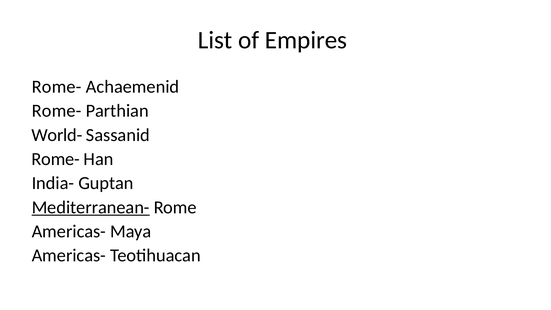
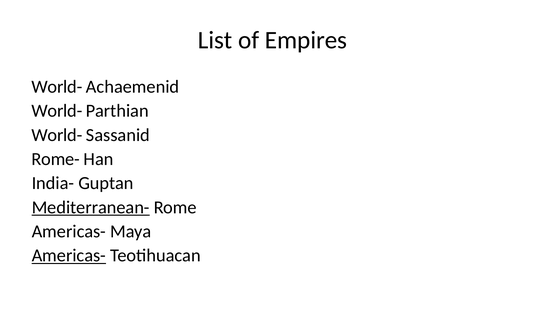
Rome-: Rome- -> World- (57, 87)
Rome-: Rome- -> World- (57, 111)
Americas- underline: none -> present (69, 255)
